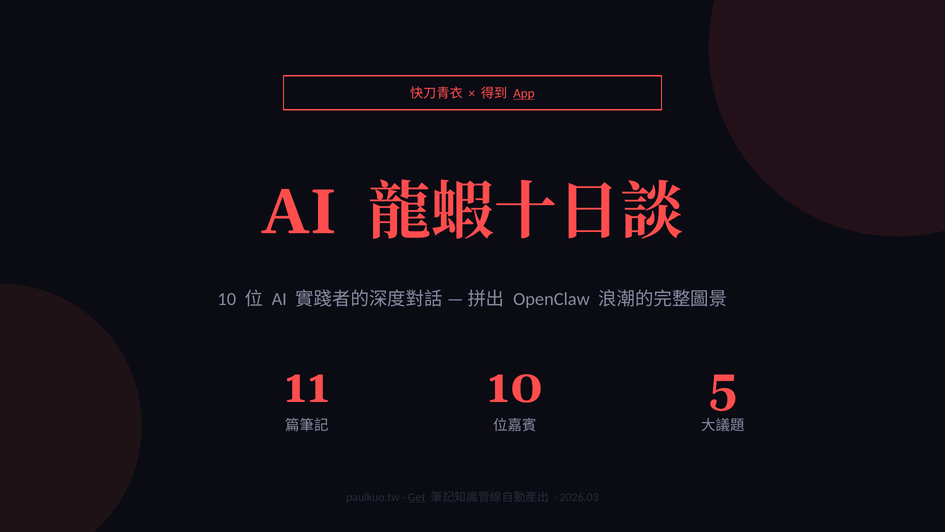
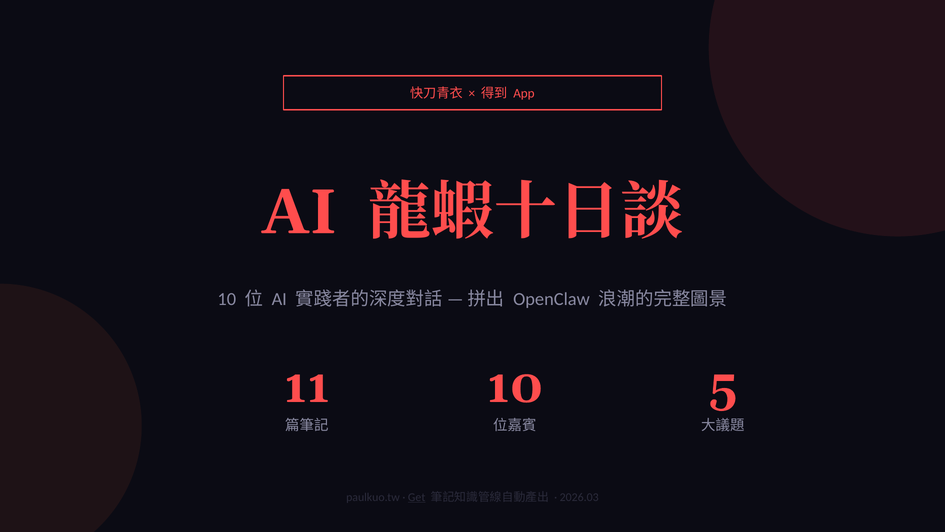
App underline: present -> none (524, 93)
